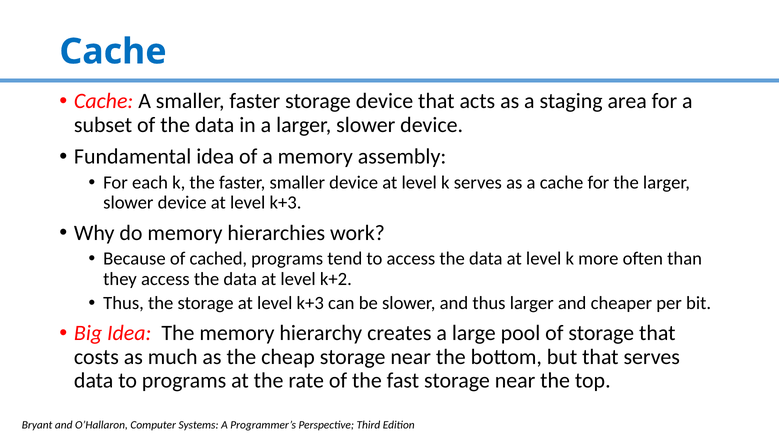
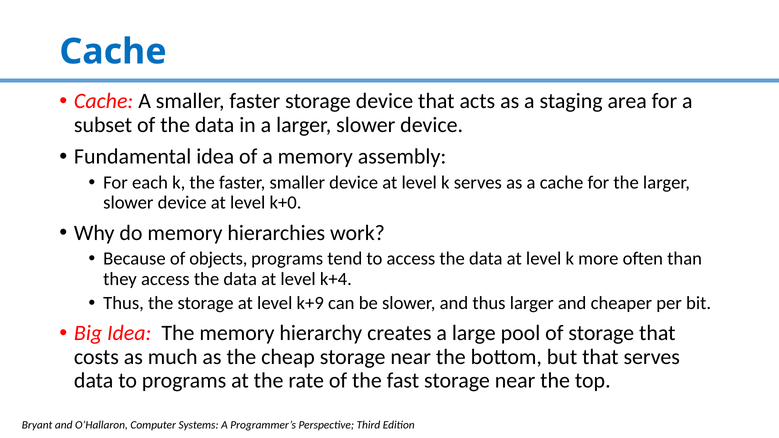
device at level k+3: k+3 -> k+0 (286, 203)
cached: cached -> objects (218, 259)
k+2: k+2 -> k+4 (336, 279)
storage at level k+3: k+3 -> k+9 (310, 303)
